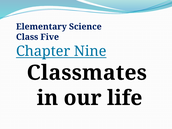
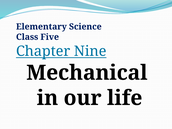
Classmates: Classmates -> Mechanical (87, 73)
